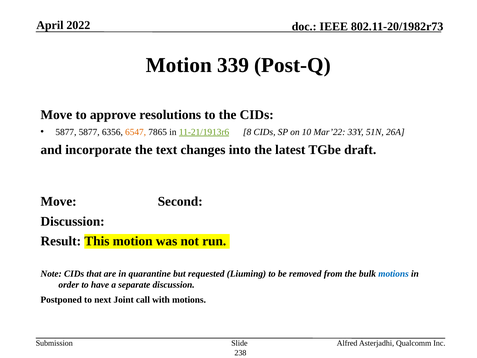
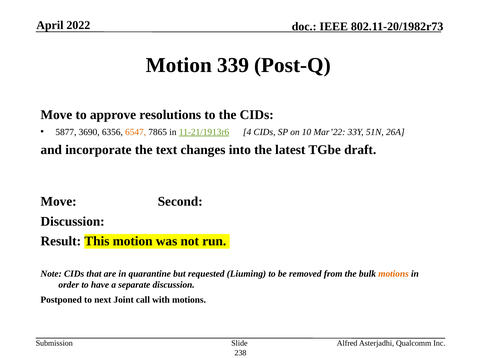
5877 5877: 5877 -> 3690 (89, 132)
8: 8 -> 4 (247, 132)
motions colour: blue -> orange (394, 273)
